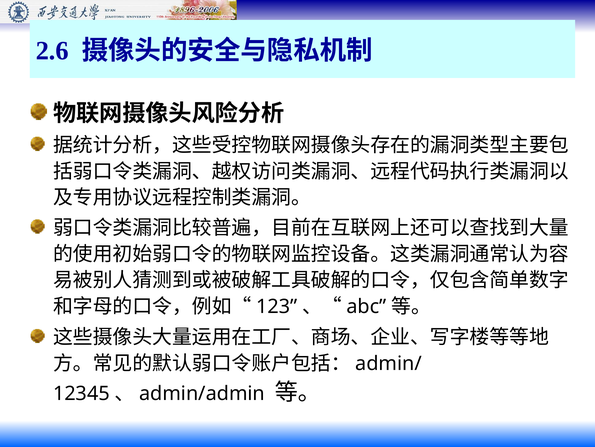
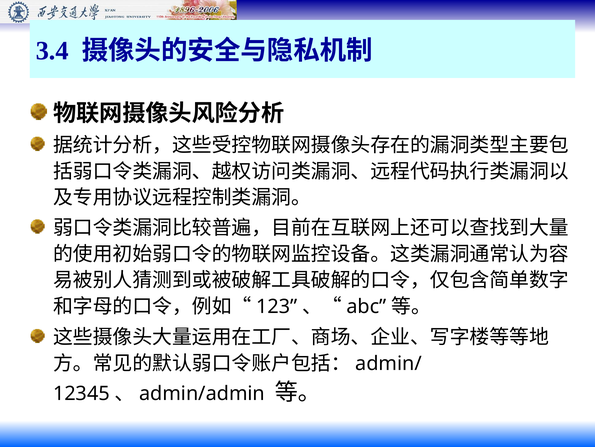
2.6: 2.6 -> 3.4 (52, 51)
